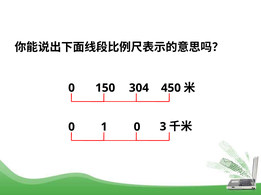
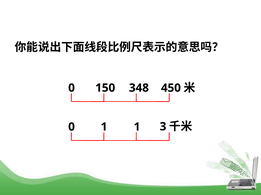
304: 304 -> 348 (139, 88)
1 0: 0 -> 1 (137, 127)
